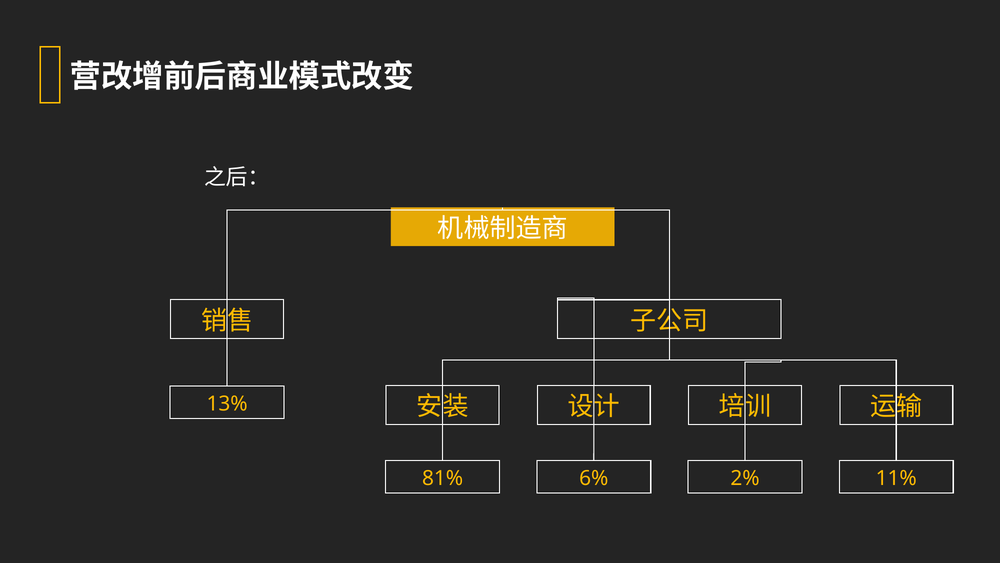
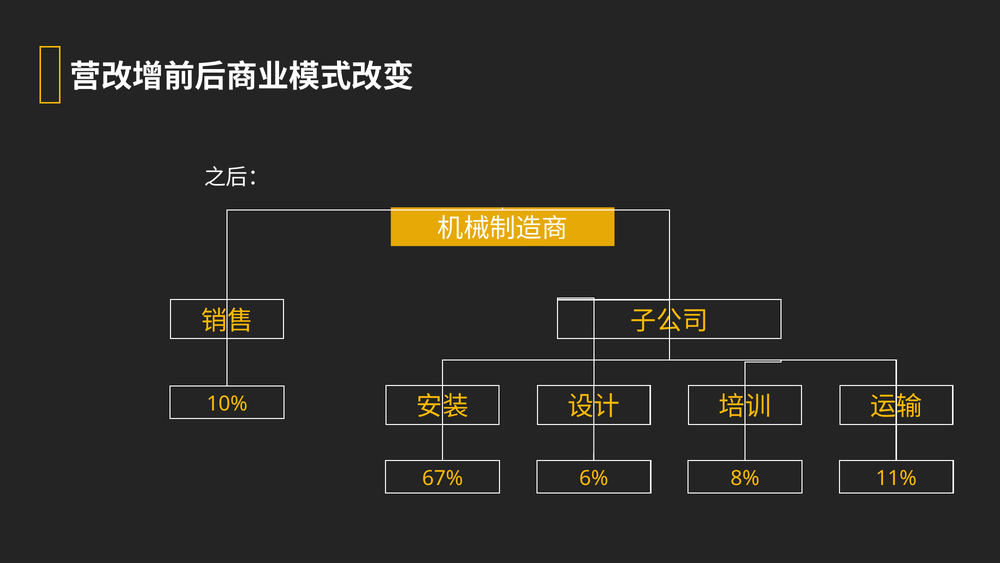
13%: 13% -> 10% (227, 403)
81%: 81% -> 67% (443, 478)
2%: 2% -> 8% (745, 478)
